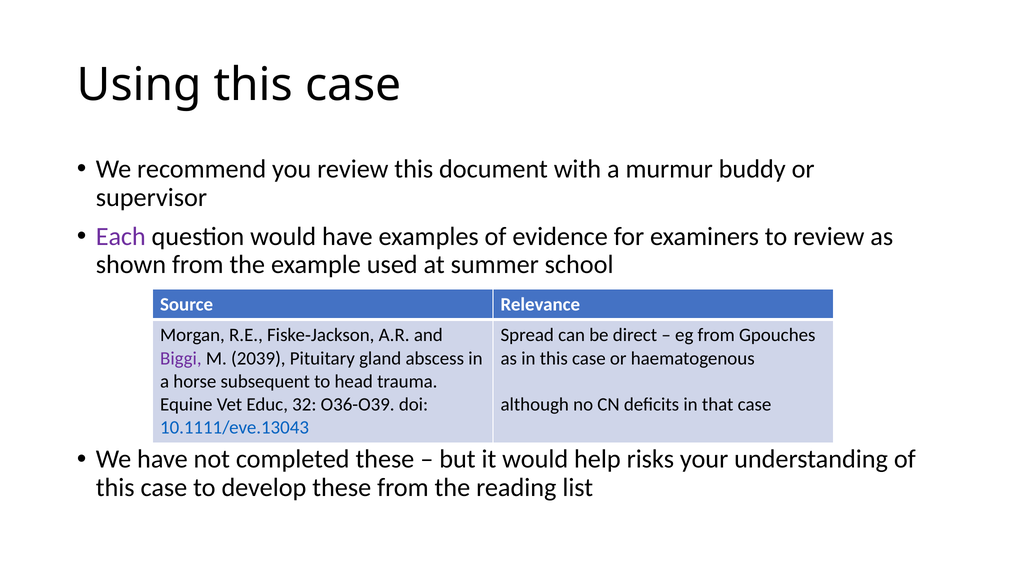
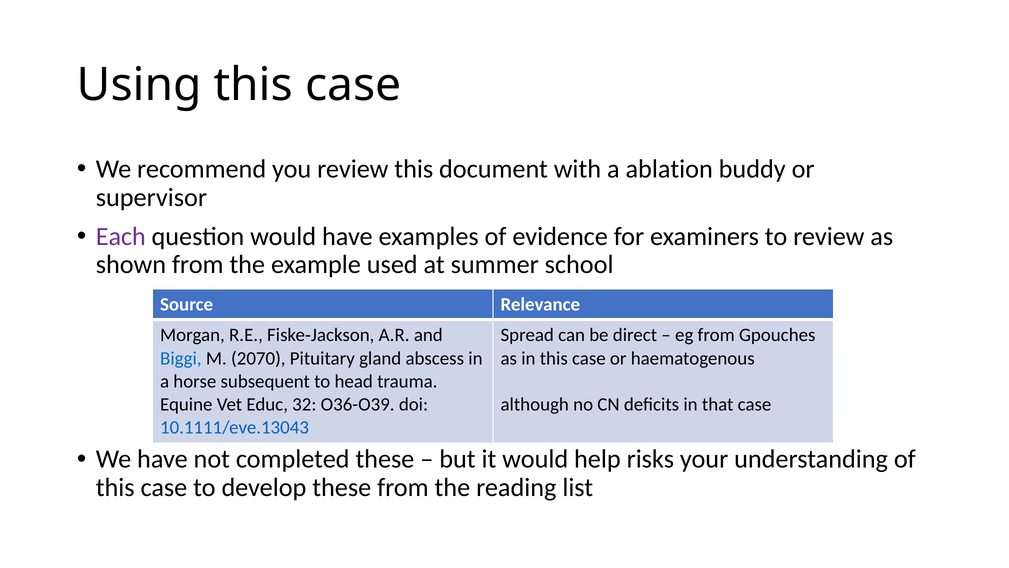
murmur: murmur -> ablation (669, 169)
Biggi colour: purple -> blue (181, 358)
2039: 2039 -> 2070 (258, 358)
